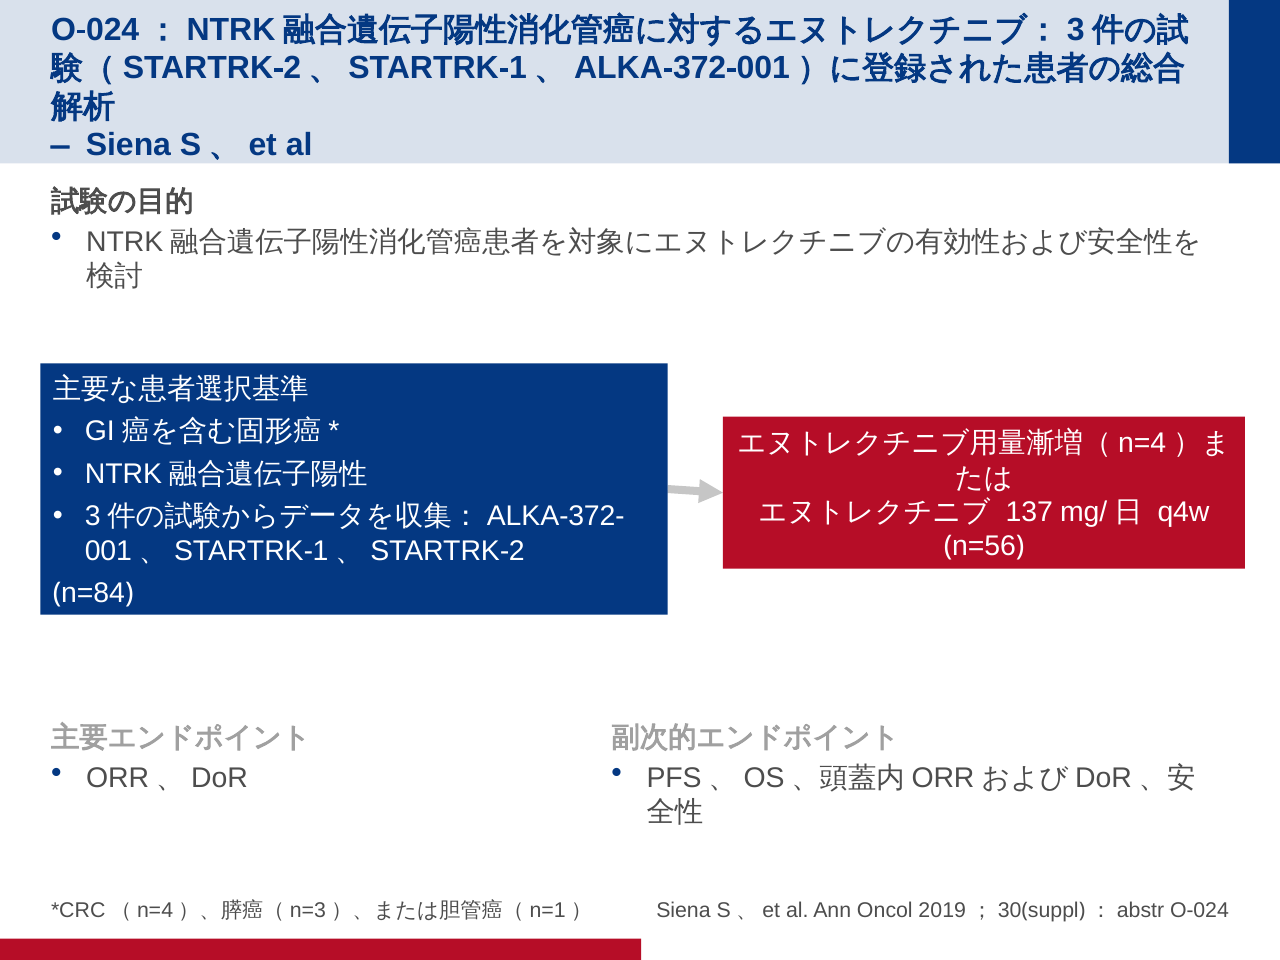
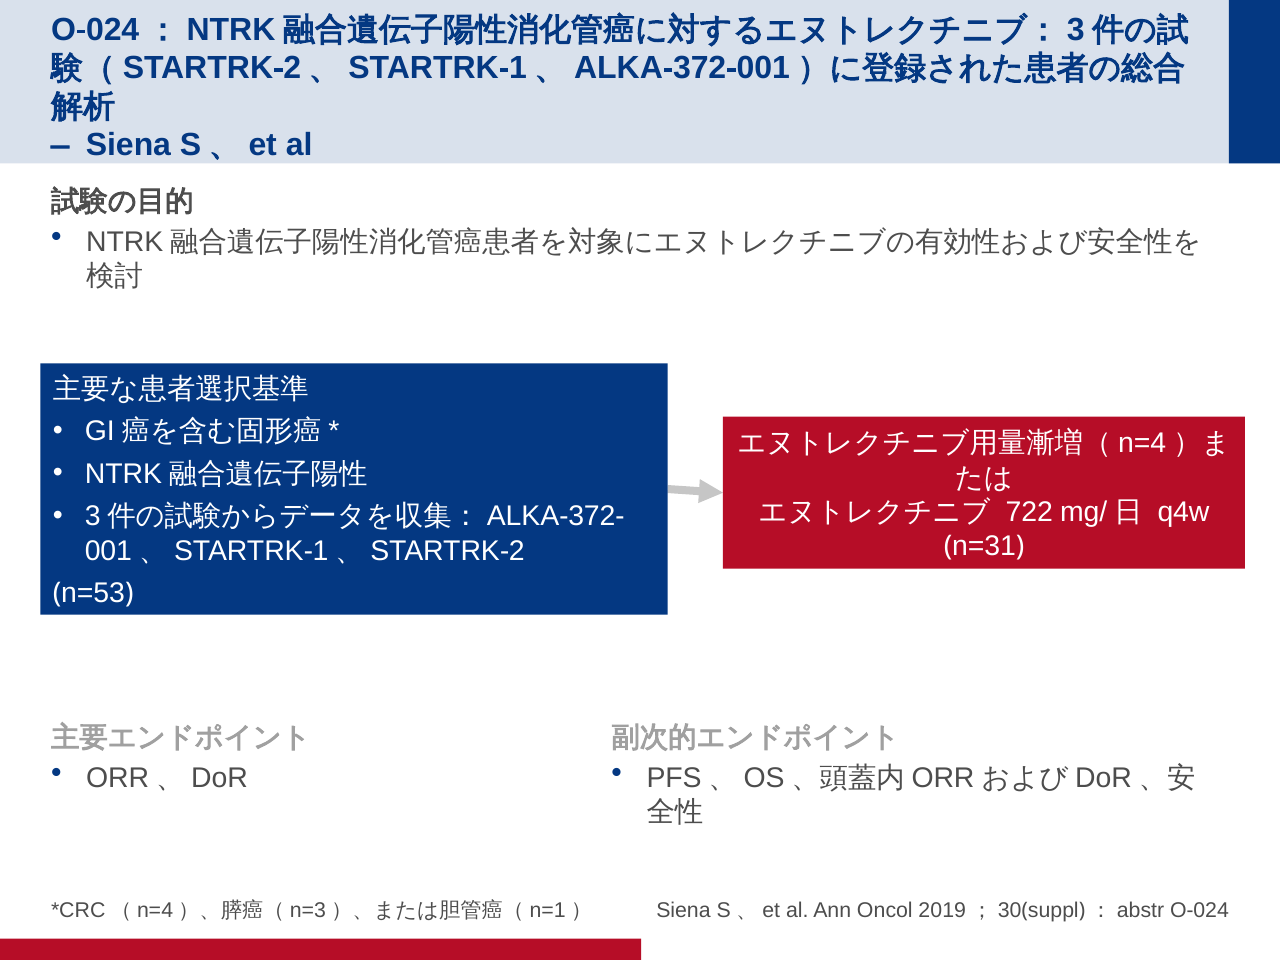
137: 137 -> 722 (1029, 512)
n=56: n=56 -> n=31 (984, 546)
n=84: n=84 -> n=53 (93, 593)
